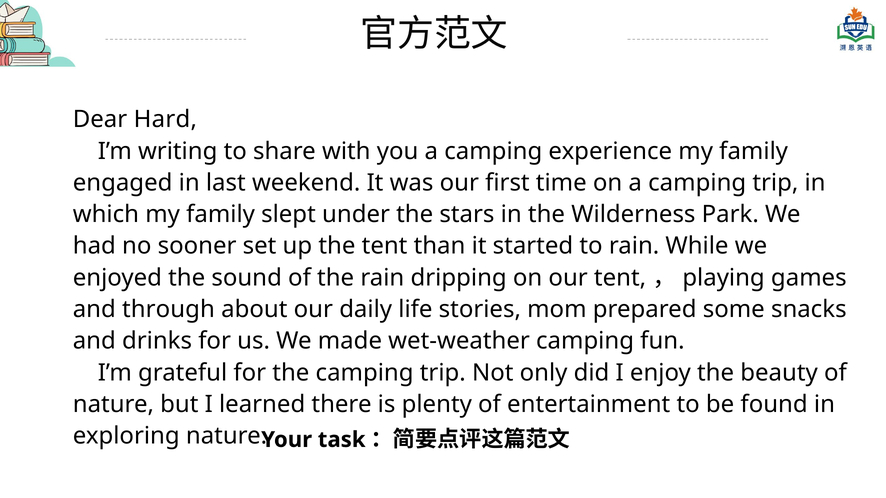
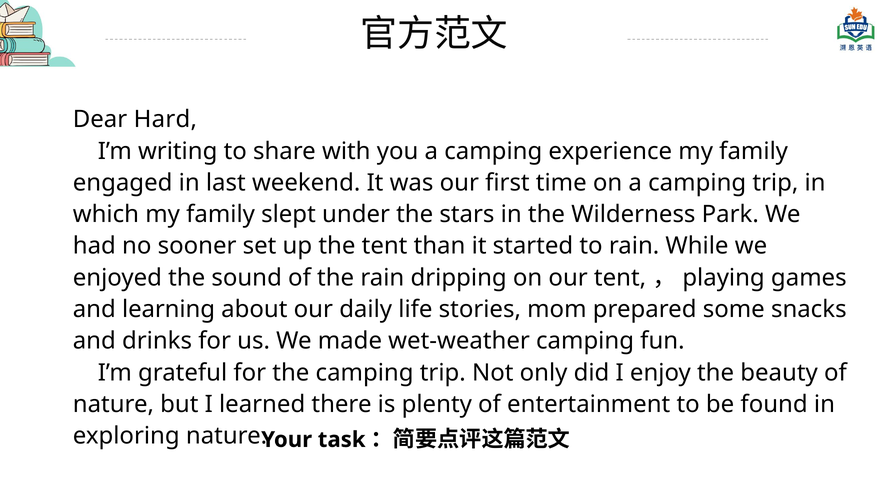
through: through -> learning (169, 310)
